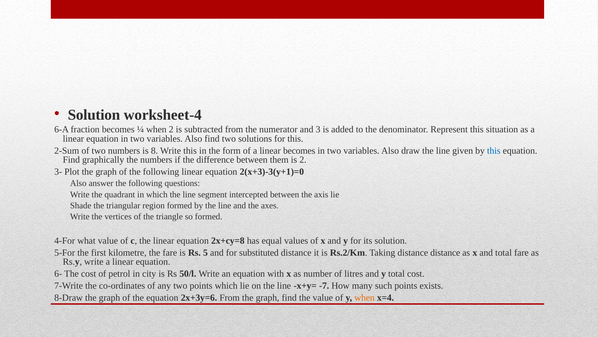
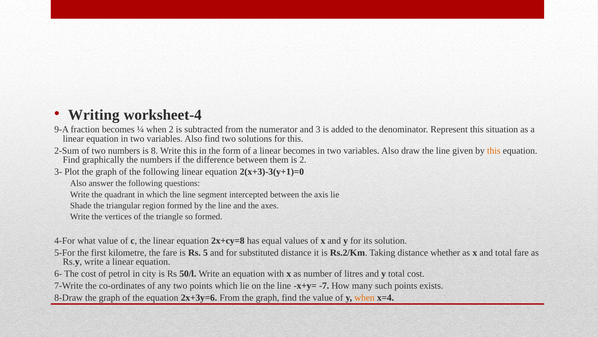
Solution: Solution -> Writing (94, 115)
6-A: 6-A -> 9-A (62, 129)
this colour: blue -> orange (494, 150)
distance distance: distance -> whether (445, 252)
